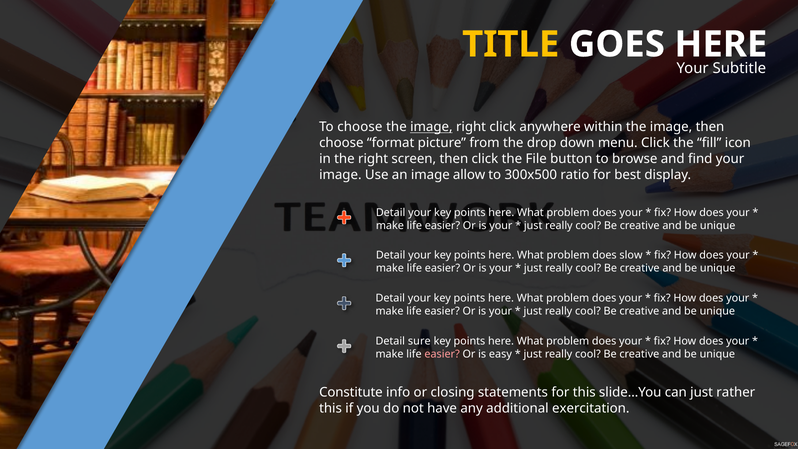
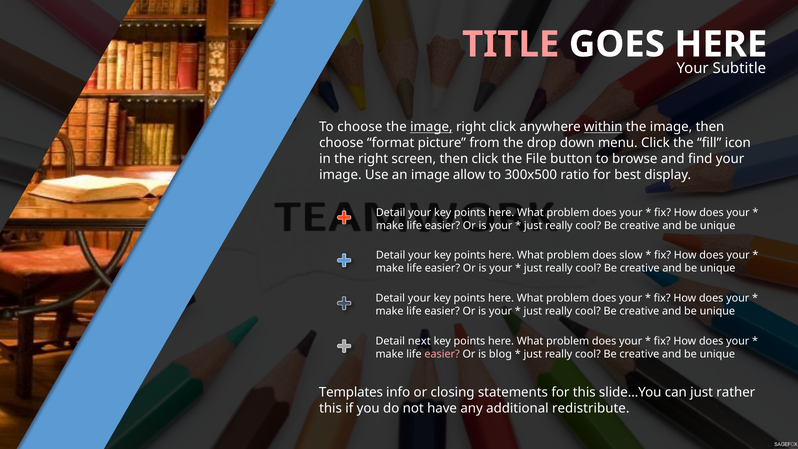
TITLE colour: yellow -> pink (511, 44)
within underline: none -> present (603, 127)
sure: sure -> next (419, 341)
easy: easy -> blog (500, 354)
Constitute: Constitute -> Templates (351, 392)
exercitation: exercitation -> redistribute (591, 408)
